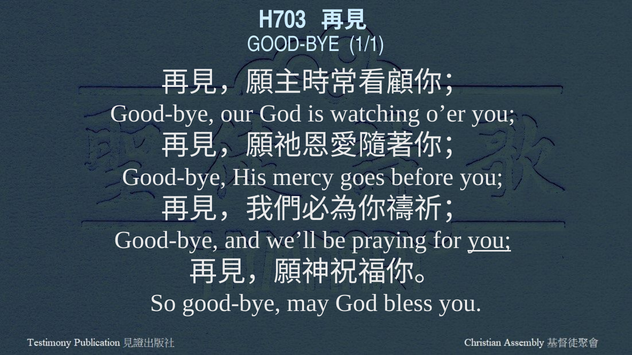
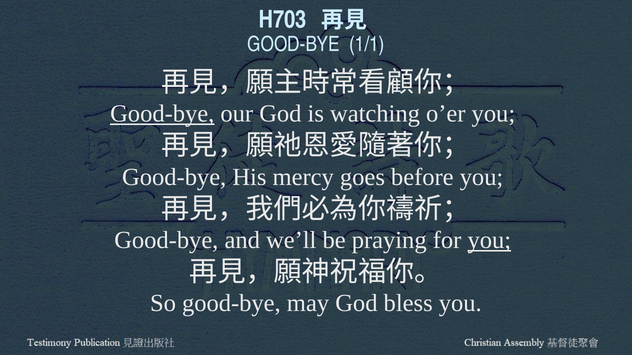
Good-bye underline: none -> present (162, 114)
